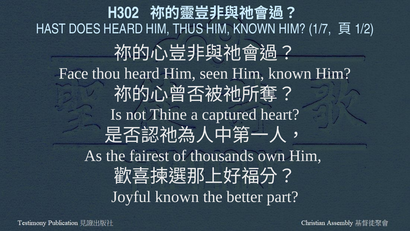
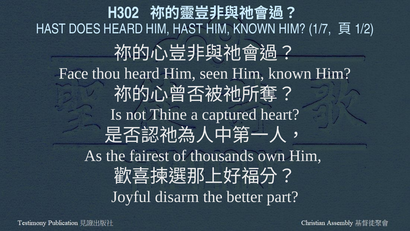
HIM THUS: THUS -> HAST (188, 29)
Joyful known: known -> disarm (177, 197)
